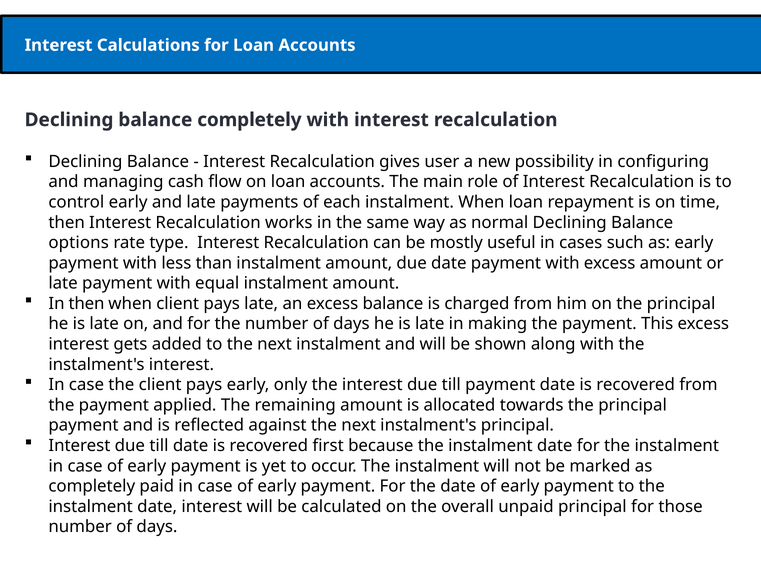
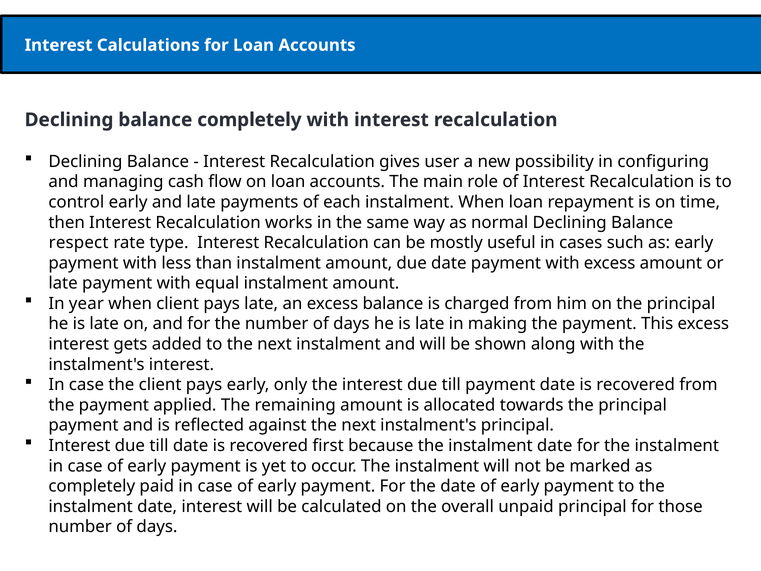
options: options -> respect (79, 243)
In then: then -> year (86, 303)
